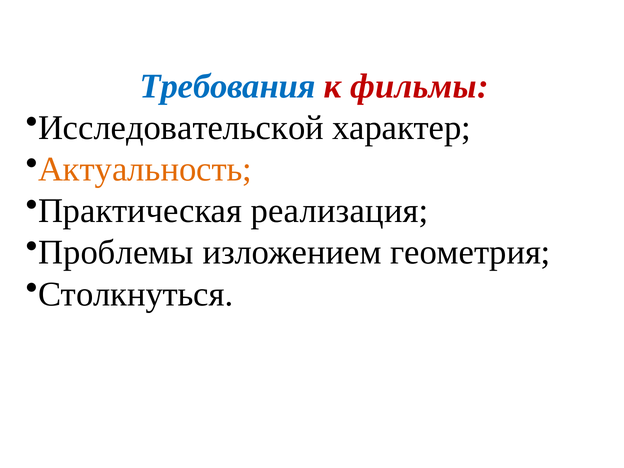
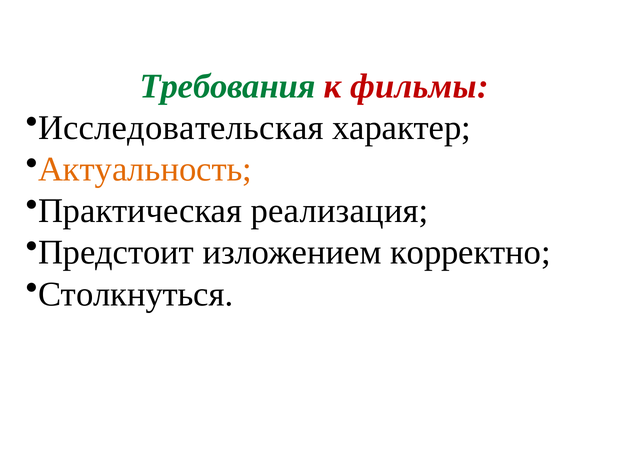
Требования colour: blue -> green (228, 86)
Исследовательской: Исследовательской -> Исследовательская (181, 128)
Проблемы: Проблемы -> Предстоит (116, 253)
геометрия: геометрия -> корректно (470, 253)
